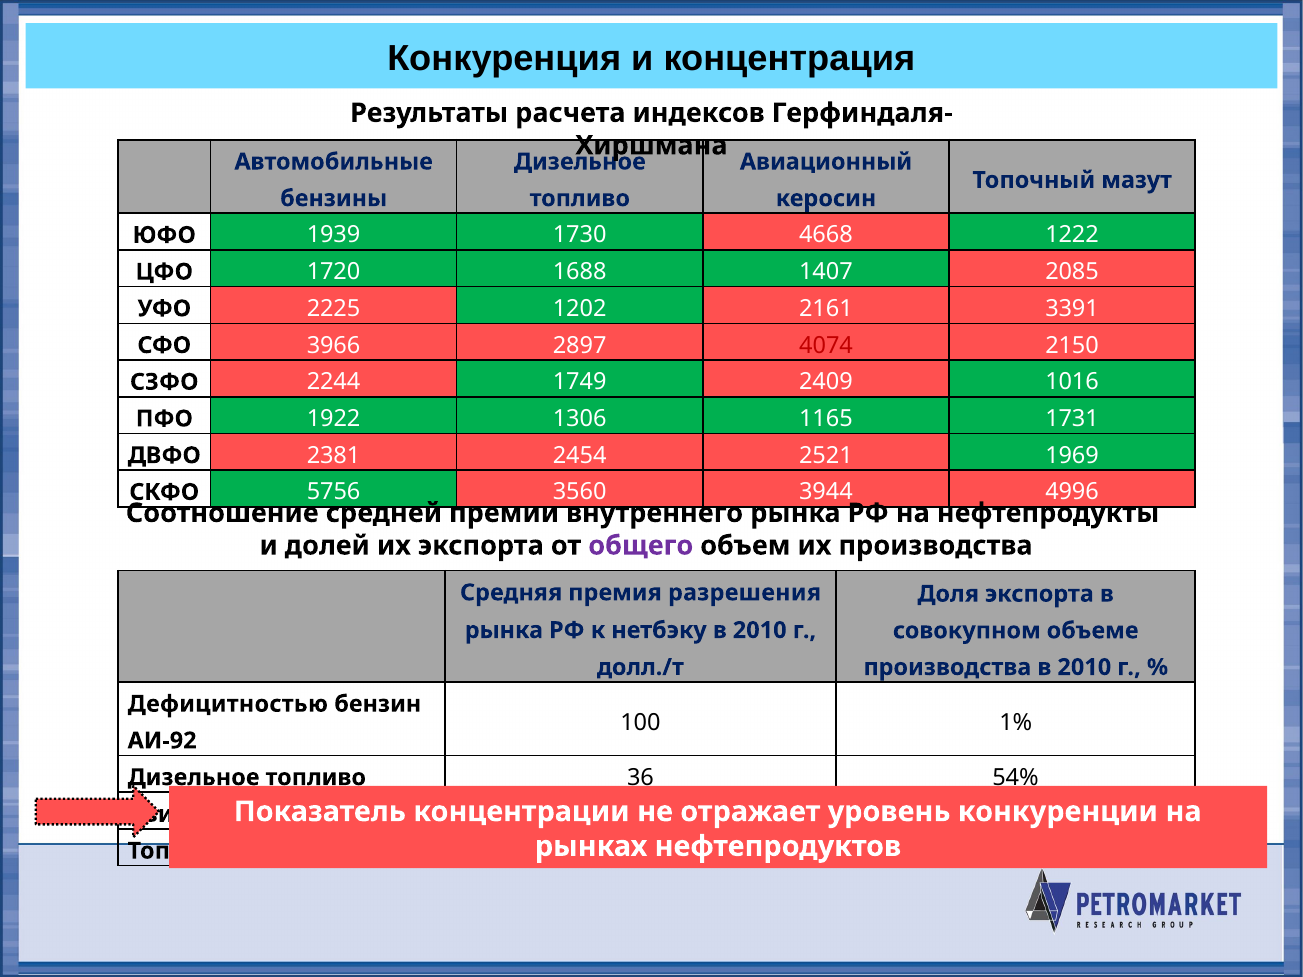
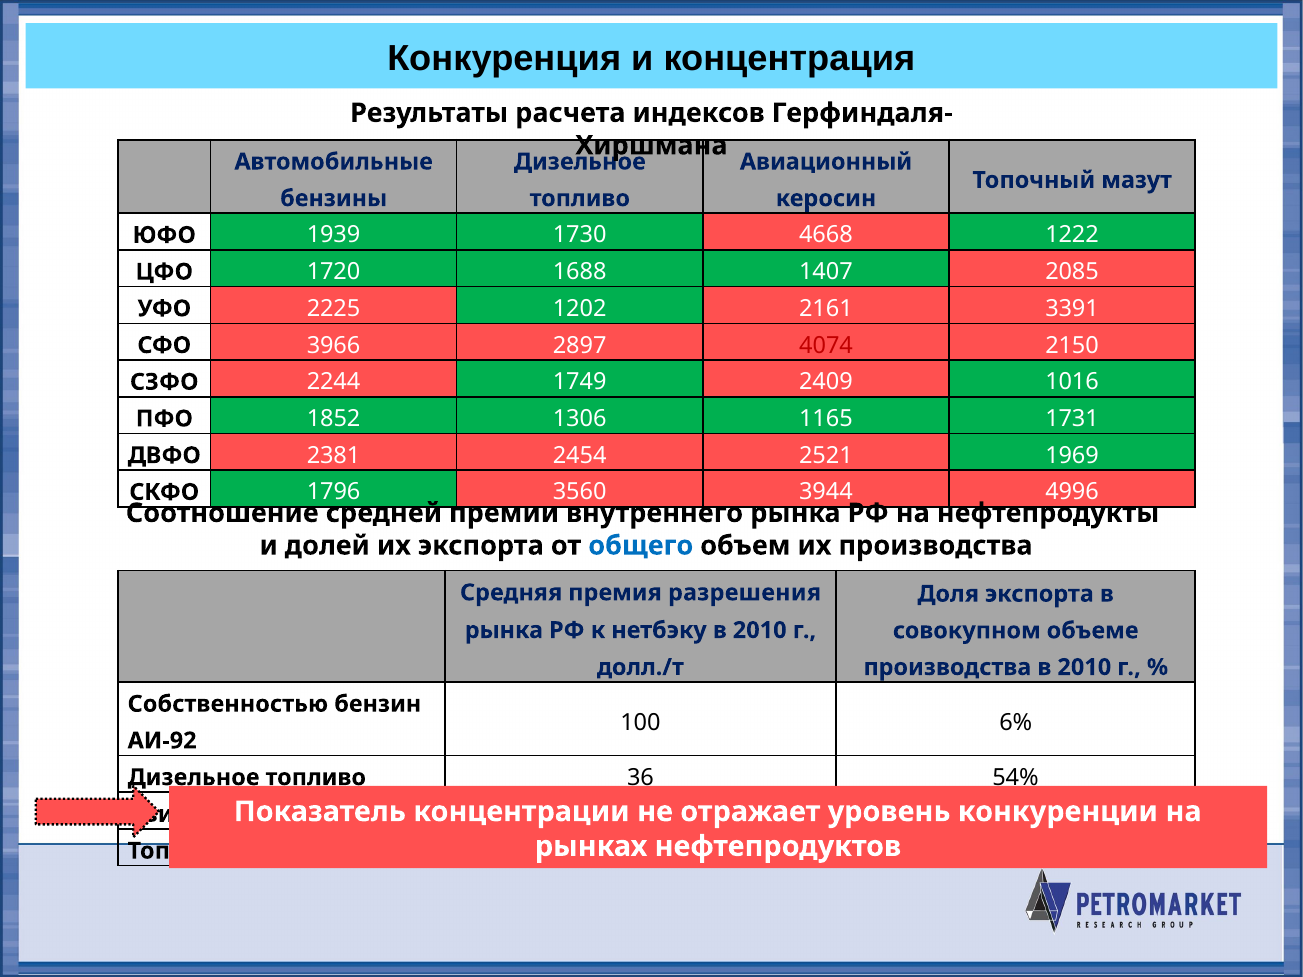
1922: 1922 -> 1852 (334, 419)
5756: 5756 -> 1796 (334, 492)
общего colour: purple -> blue (641, 546)
Дефицитностью: Дефицитностью -> Собственностью (228, 704)
1%: 1% -> 6% (1016, 722)
